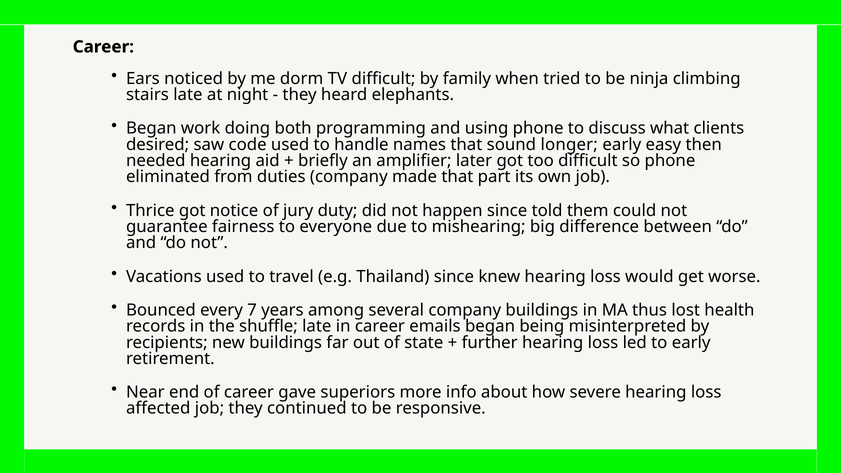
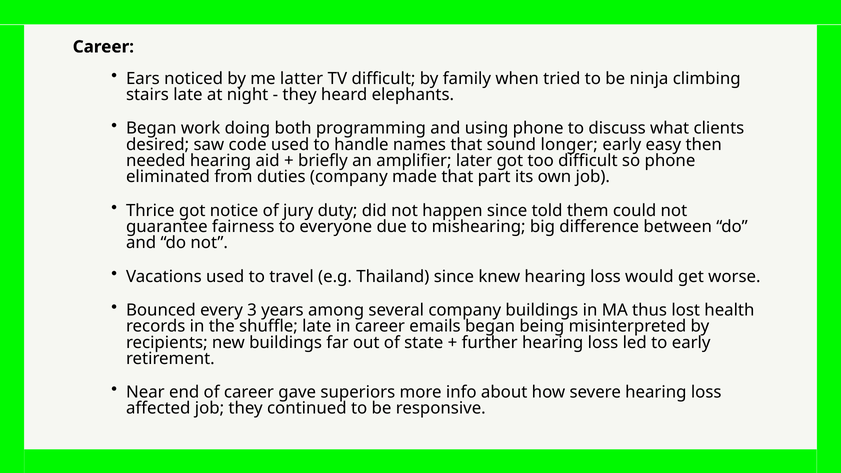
dorm: dorm -> latter (302, 79)
7: 7 -> 3 (252, 310)
